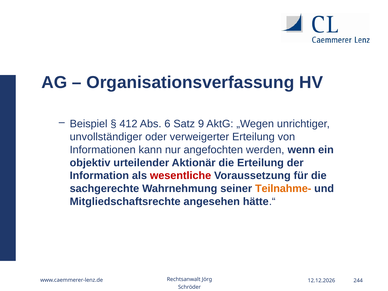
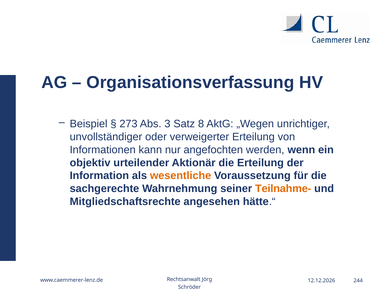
412: 412 -> 273 (128, 124)
6: 6 -> 3 (167, 124)
9: 9 -> 8 (201, 124)
wesentliche colour: red -> orange (181, 176)
